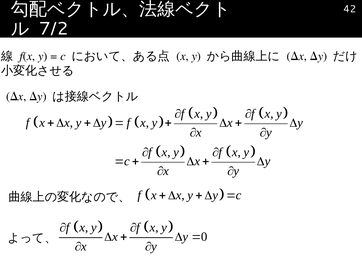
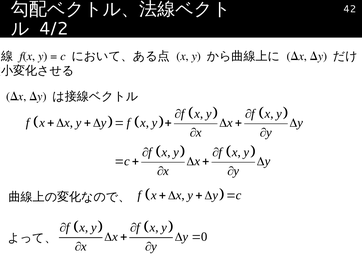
7/2: 7/2 -> 4/2 (54, 29)
